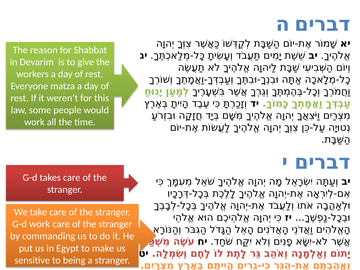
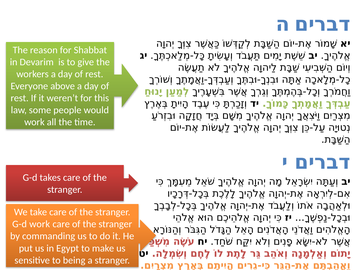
matza: matza -> above (63, 86)
